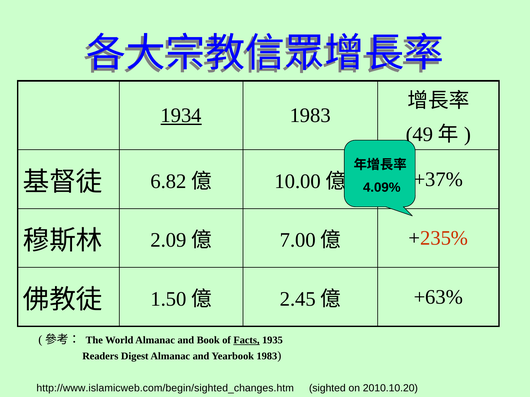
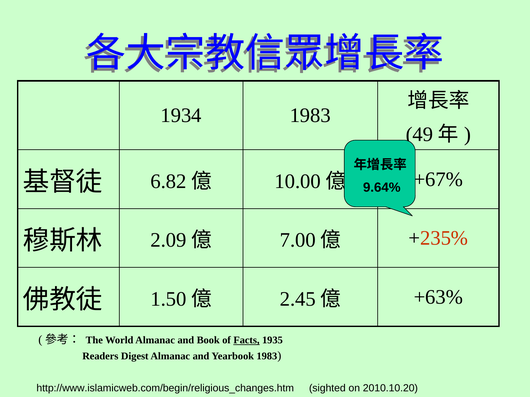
1934 underline: present -> none (181, 116)
+37%: +37% -> +67% (438, 180)
4.09%: 4.09% -> 9.64% (382, 188)
http://www.islamicweb.com/begin/sighted_changes.htm: http://www.islamicweb.com/begin/sighted_changes.htm -> http://www.islamicweb.com/begin/religious_changes.htm (165, 389)
